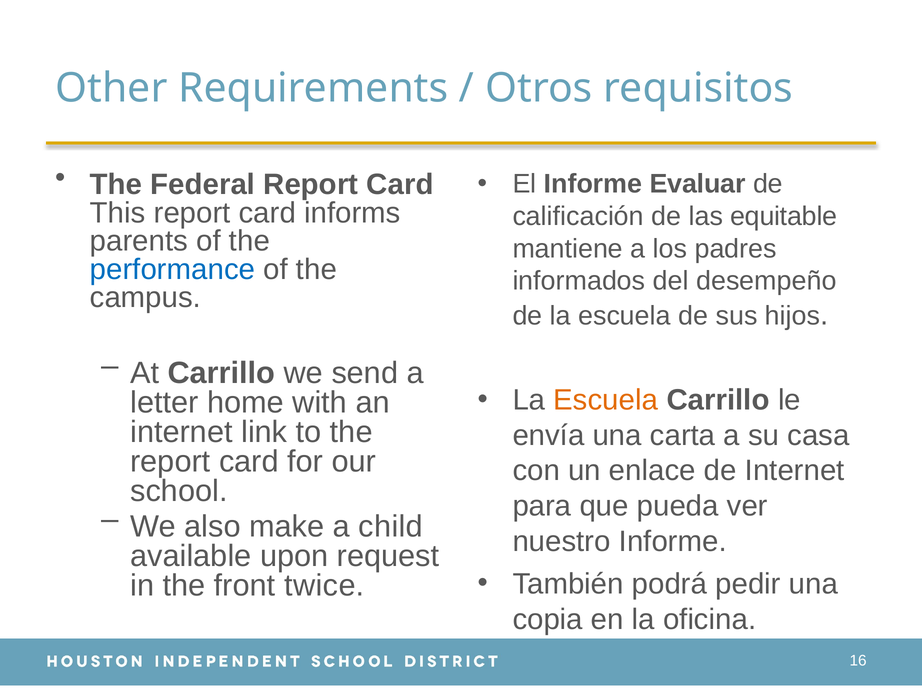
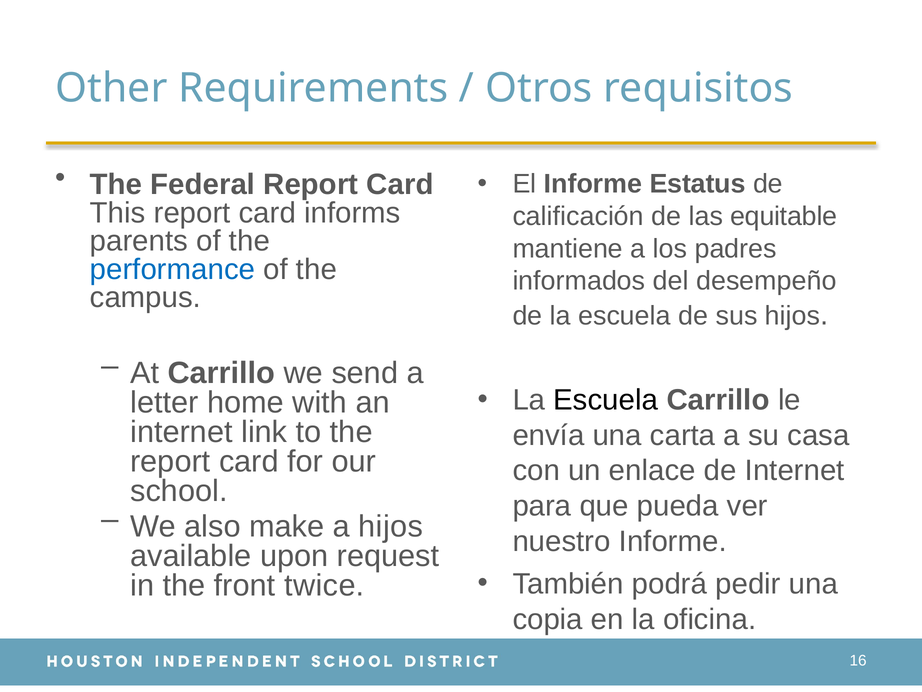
Evaluar: Evaluar -> Estatus (698, 184)
Escuela colour: orange -> black (606, 400)
a child: child -> hijos (391, 526)
